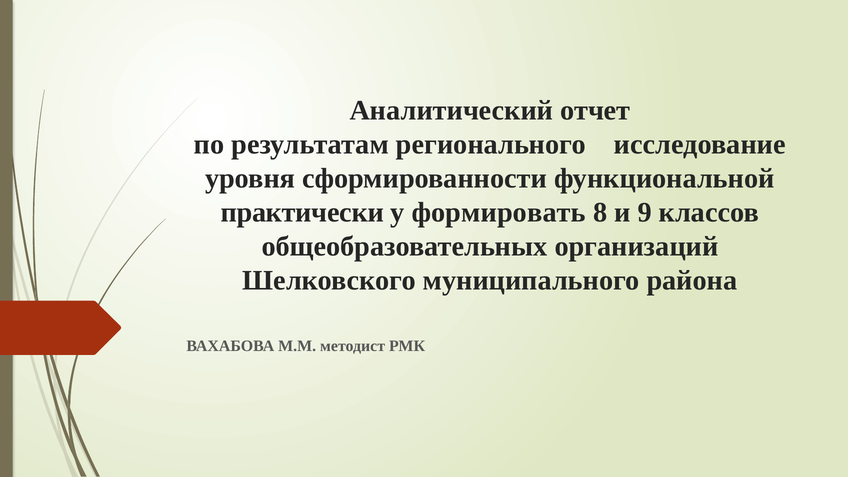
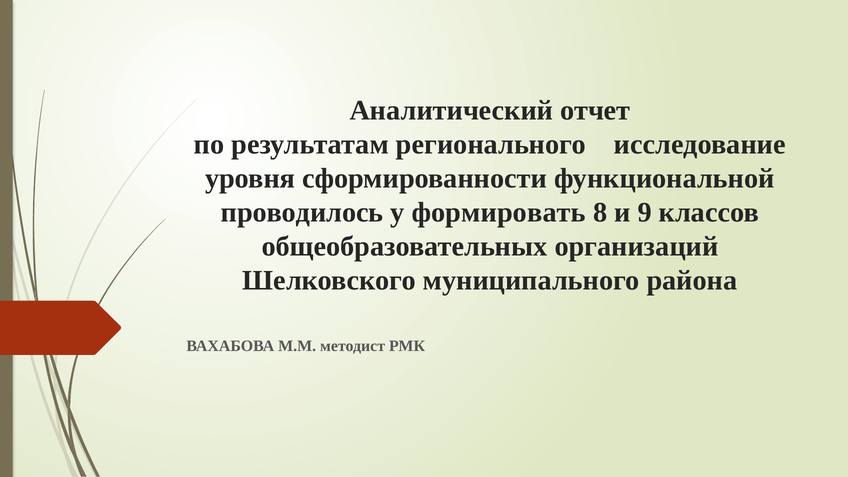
практически: практически -> проводилось (302, 212)
